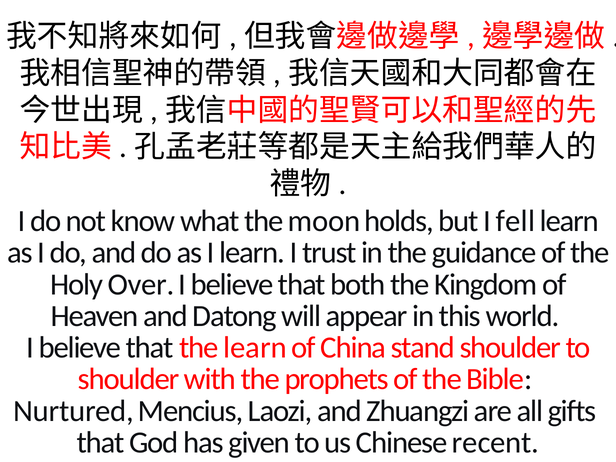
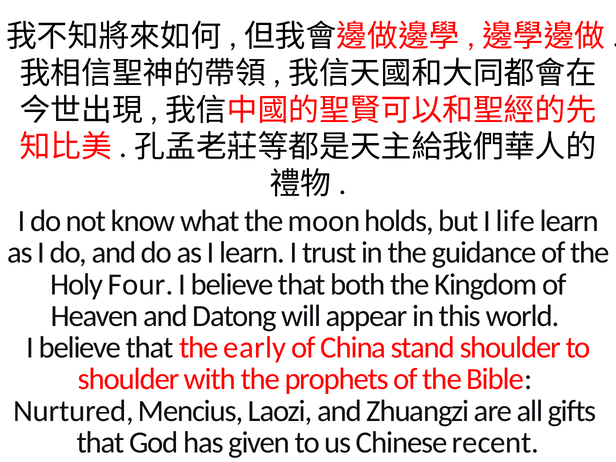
fell: fell -> life (515, 221)
Over: Over -> Four (141, 284)
the learn: learn -> early (255, 348)
